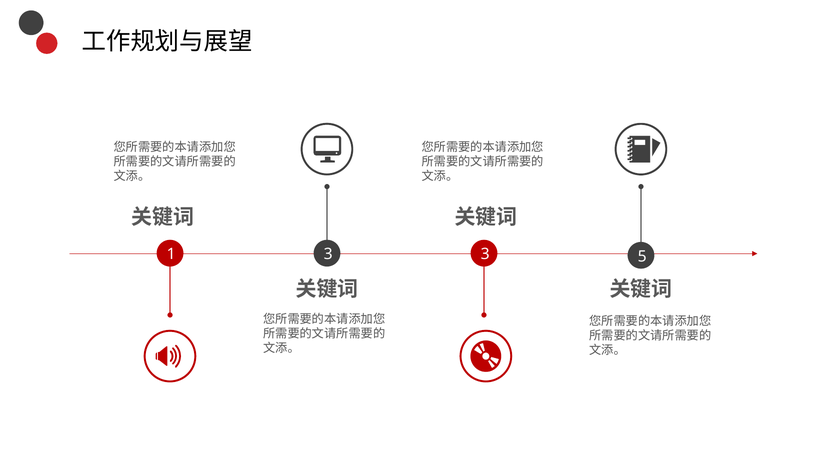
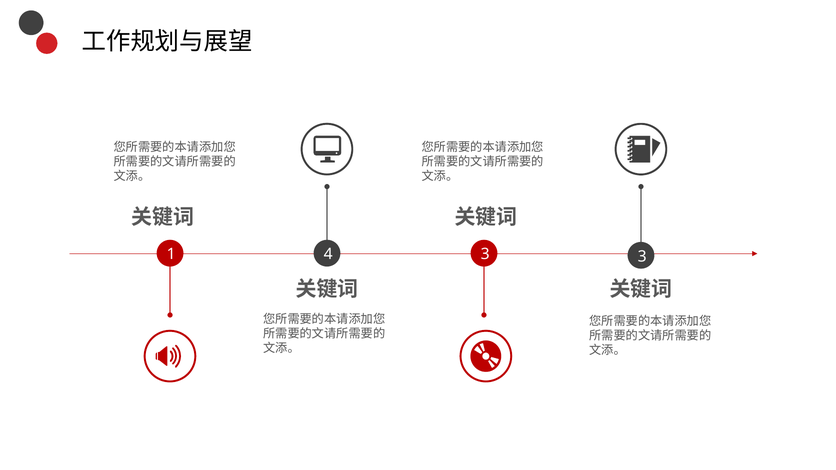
1 3: 3 -> 4 (328, 254)
3 5: 5 -> 3 (642, 257)
